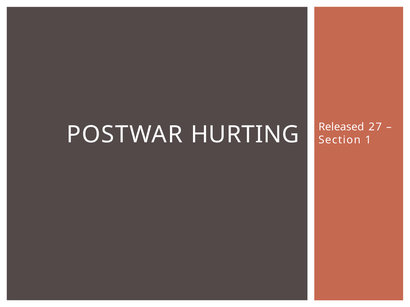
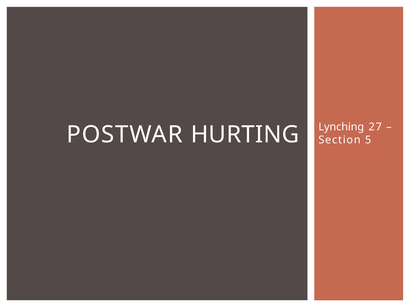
Released: Released -> Lynching (341, 127)
1: 1 -> 5 (368, 140)
